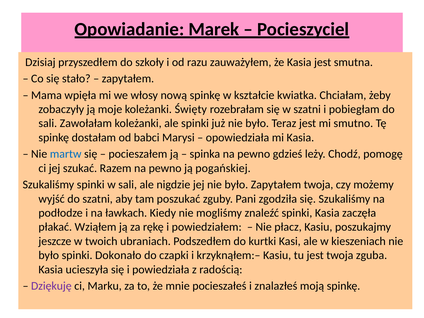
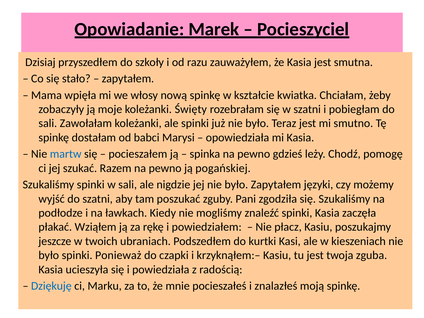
Zapytałem twoja: twoja -> języki (319, 185)
Dokonało: Dokonało -> Ponieważ (118, 255)
Dziękuję colour: purple -> blue (51, 286)
